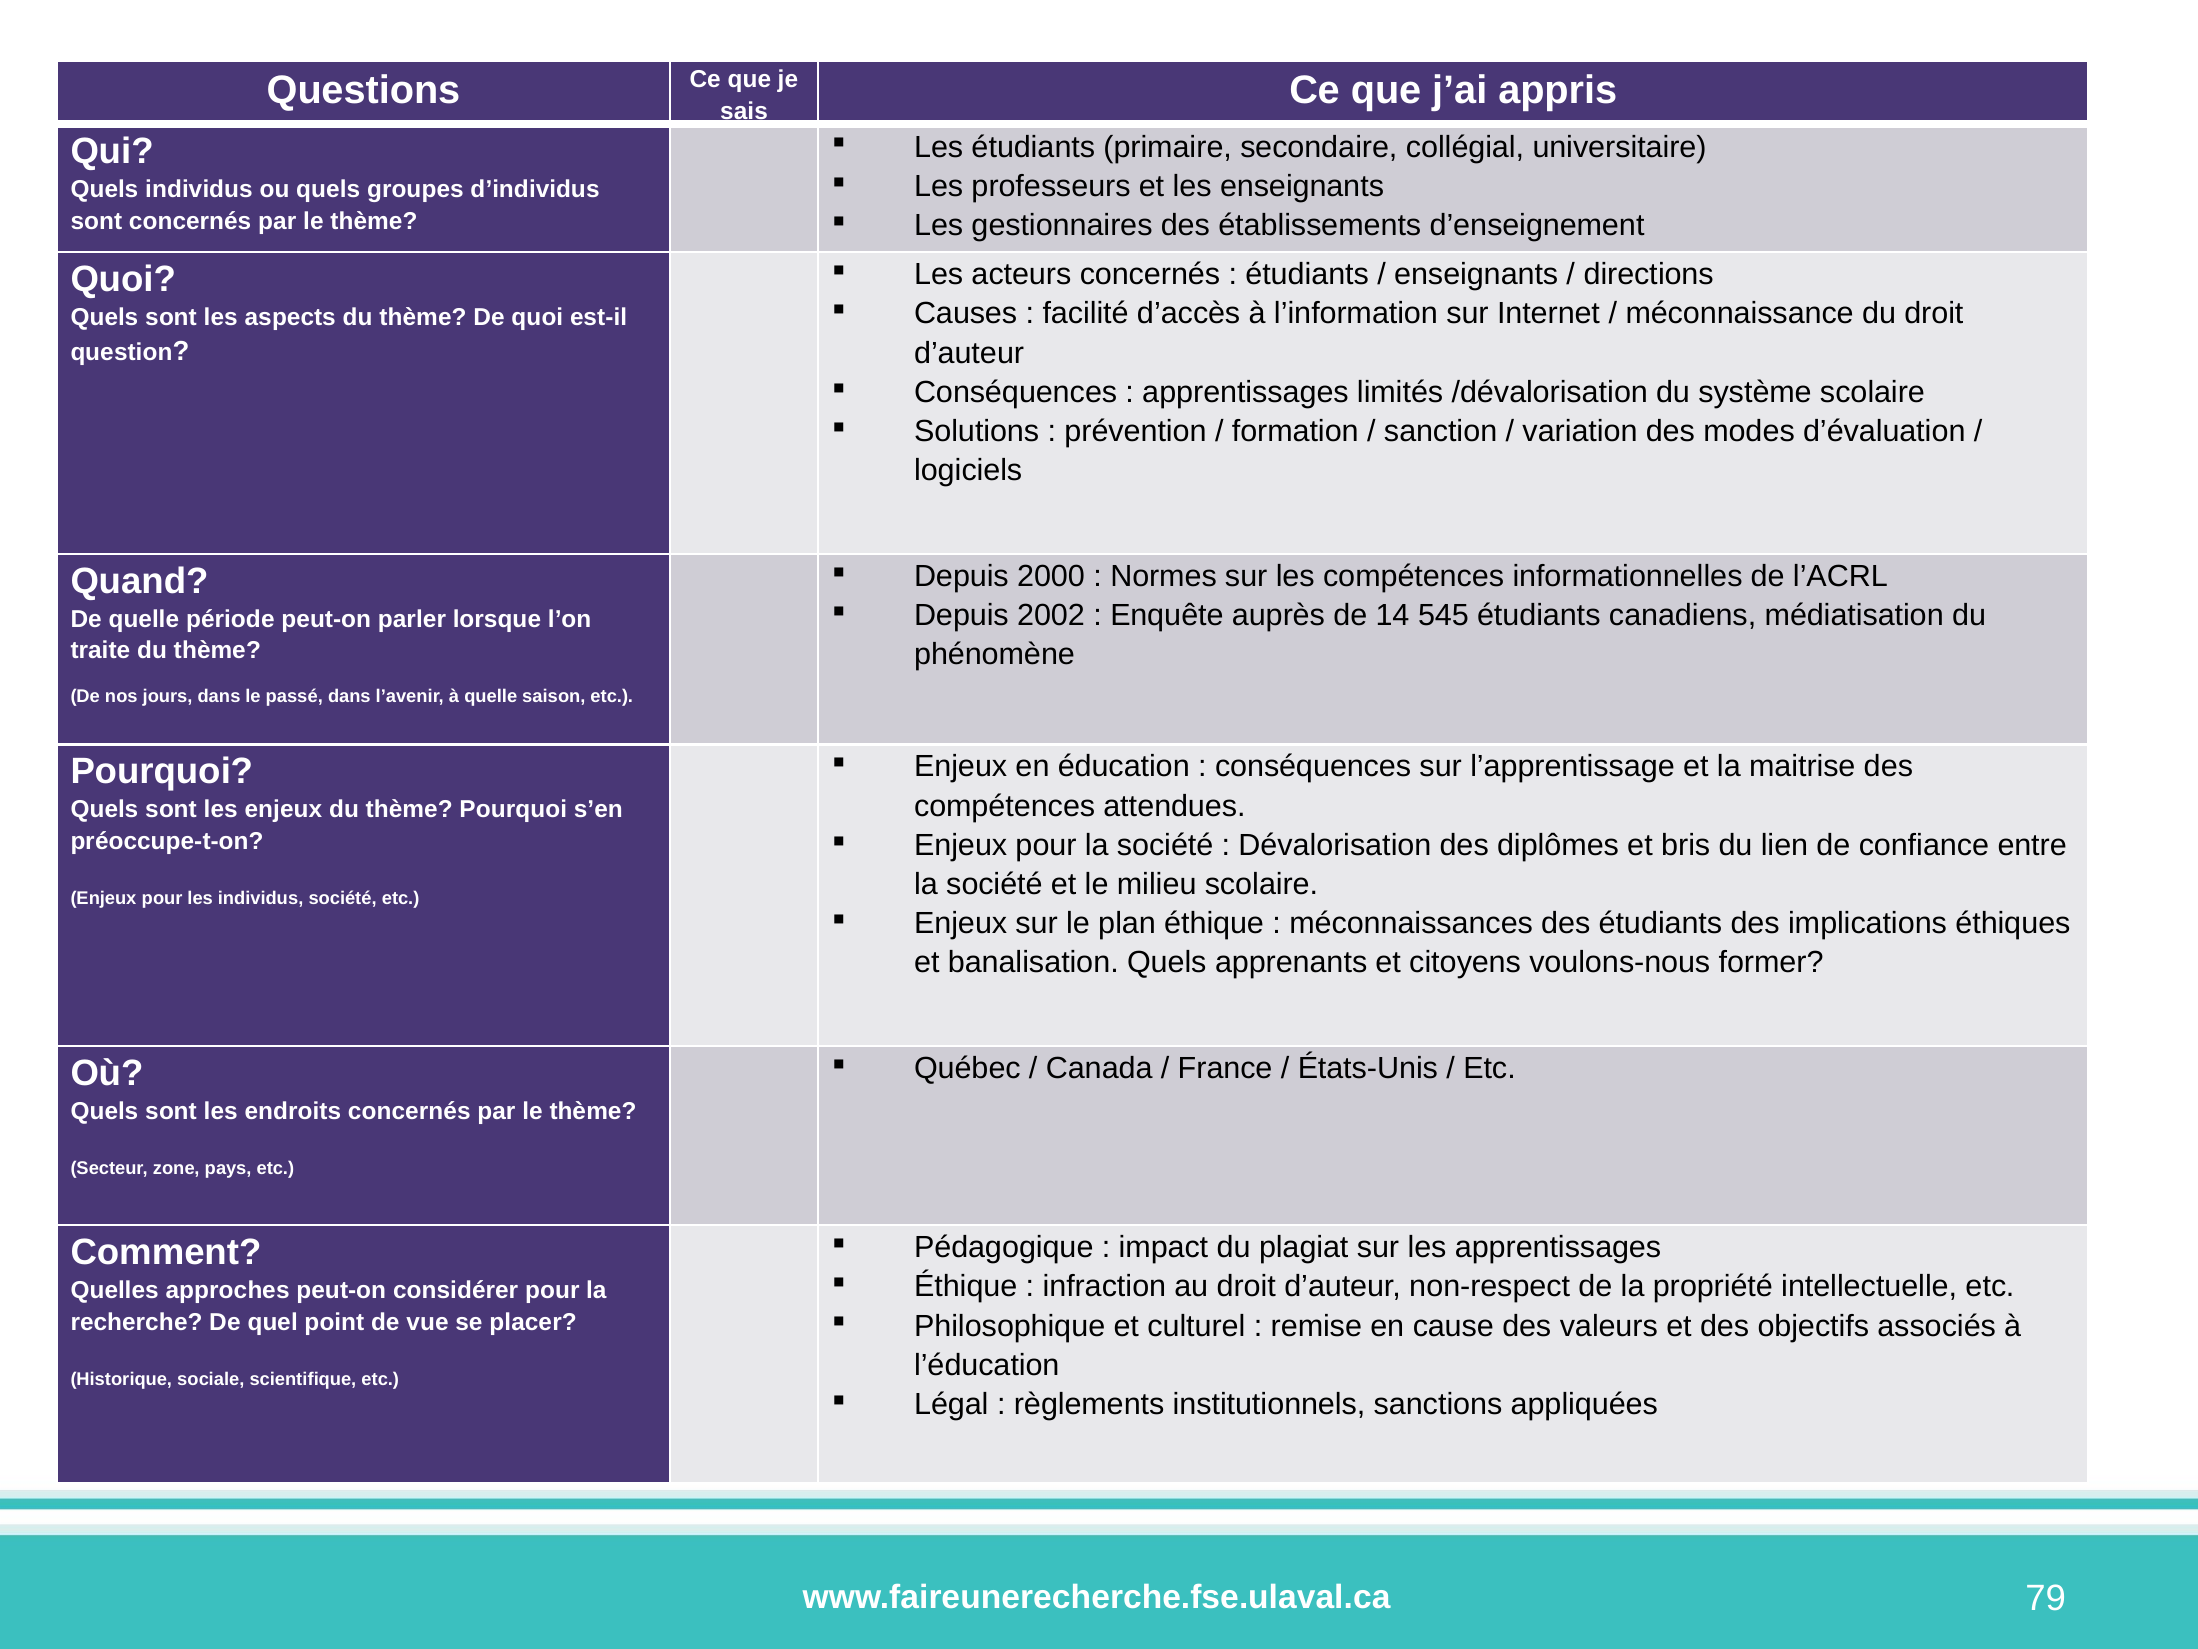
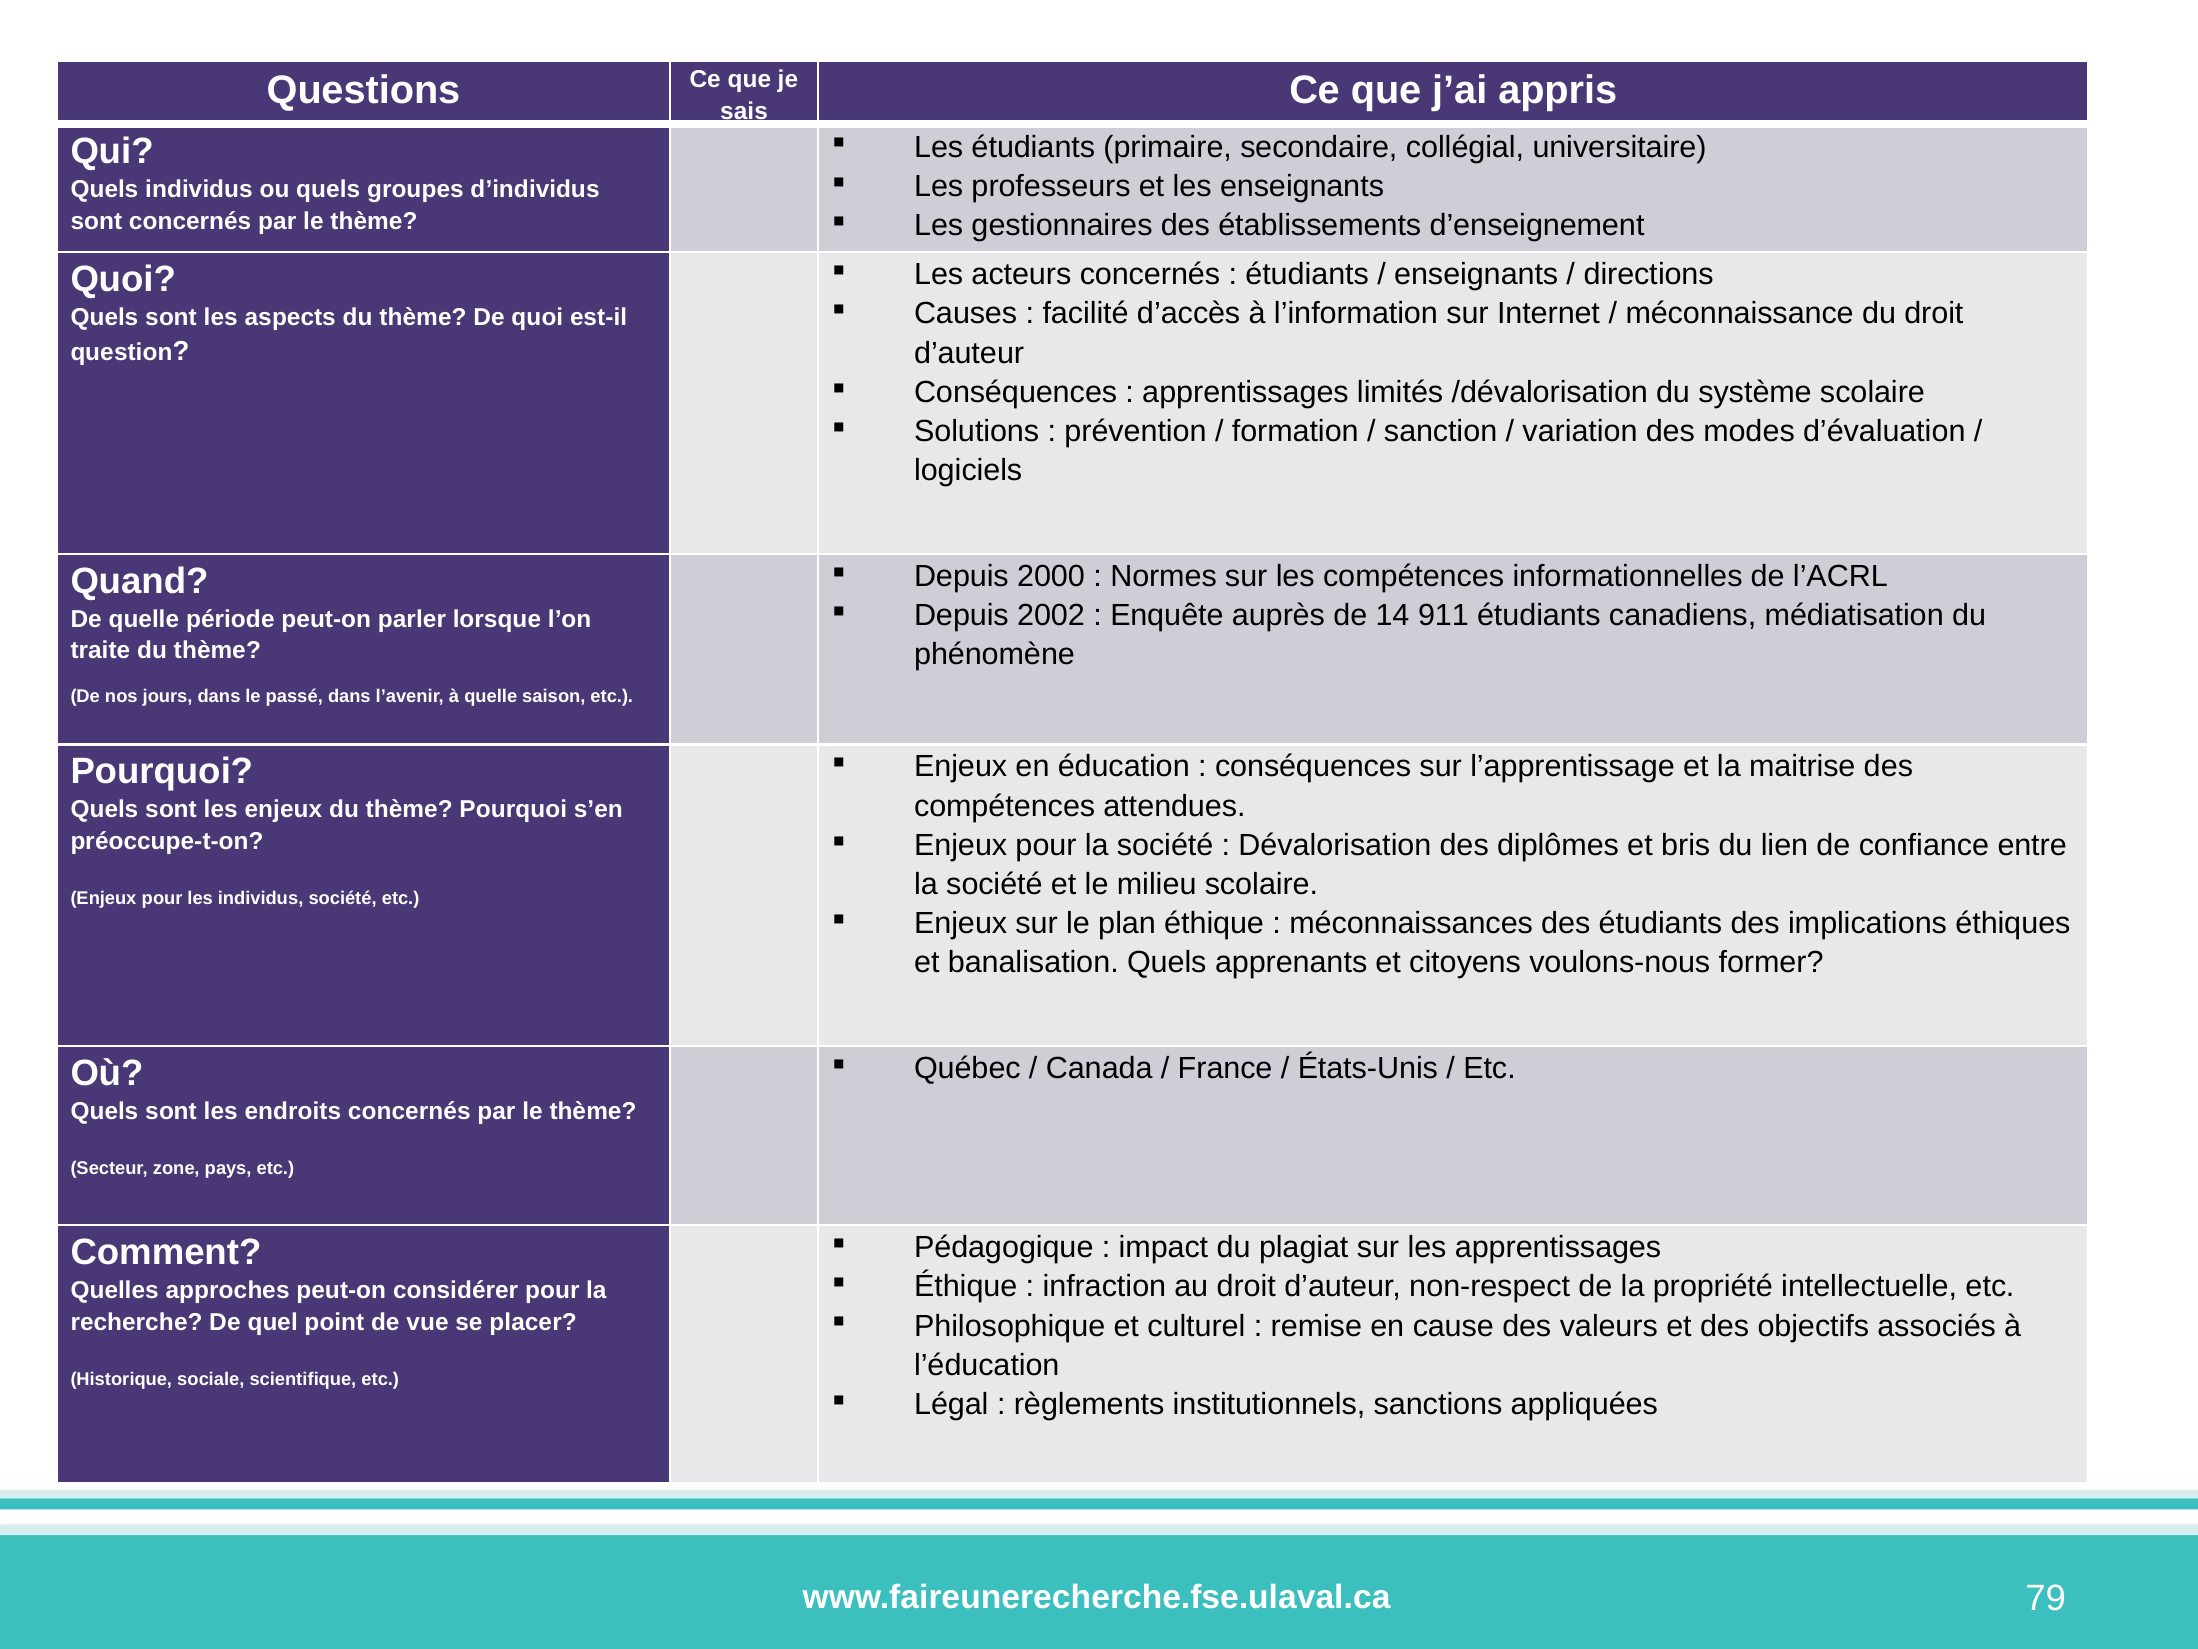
545: 545 -> 911 (1443, 615)
